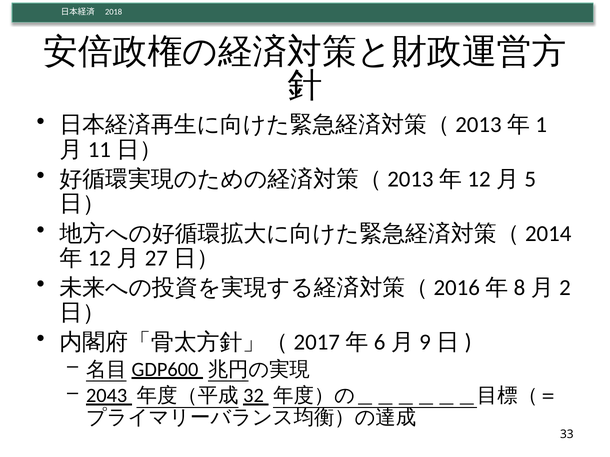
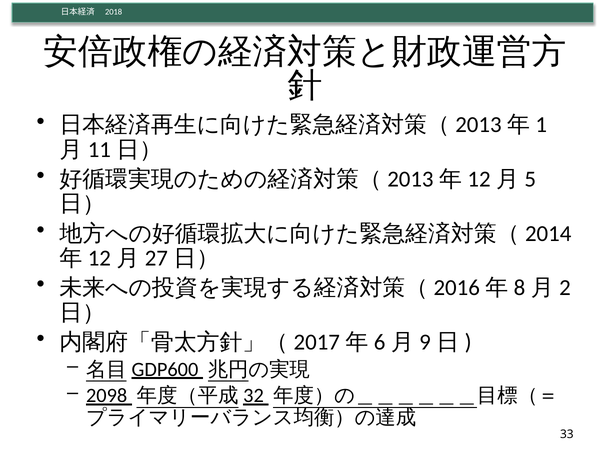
2043: 2043 -> 2098 (107, 396)
